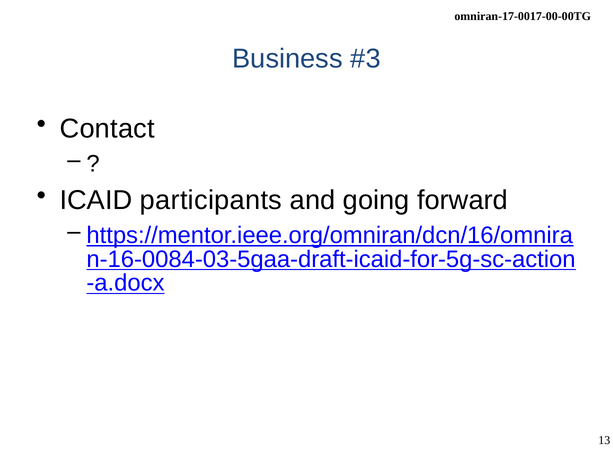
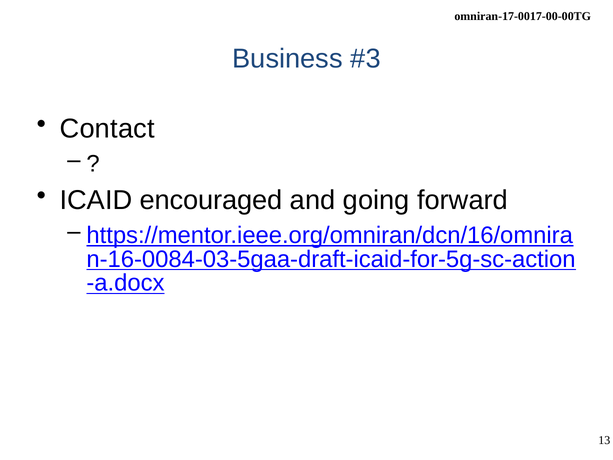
participants: participants -> encouraged (211, 200)
